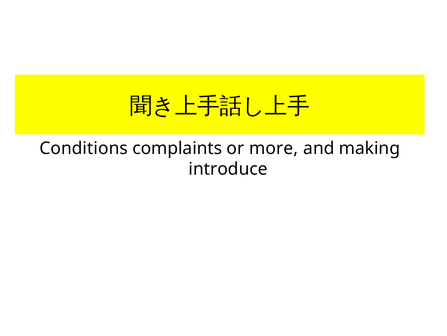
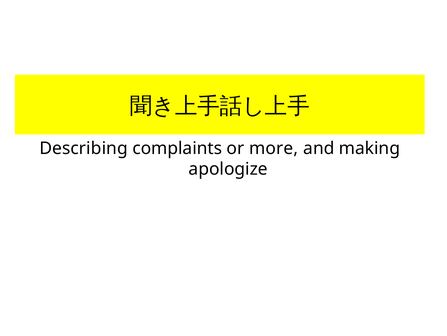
Conditions: Conditions -> Describing (84, 148)
introduce: introduce -> apologize (228, 169)
